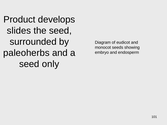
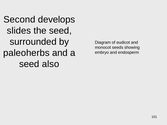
Product: Product -> Second (19, 20)
only: only -> also (51, 64)
